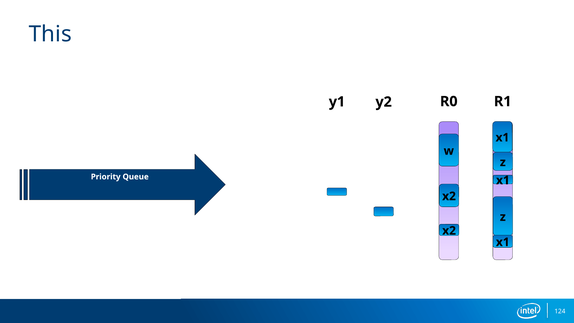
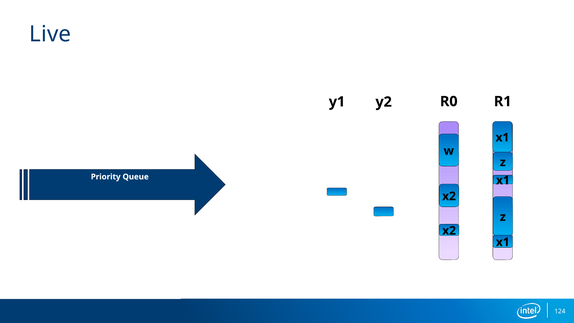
This: This -> Live (50, 34)
